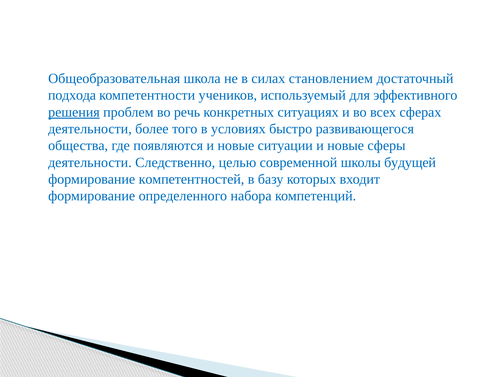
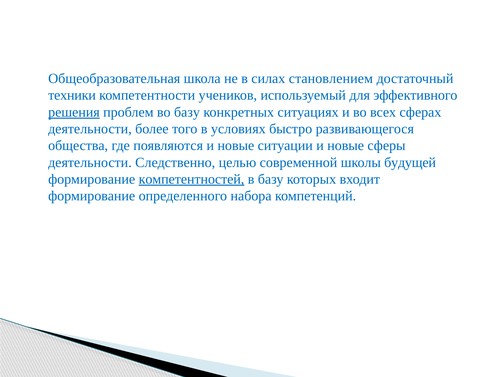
подхода: подхода -> техники (72, 95)
во речь: речь -> базу (187, 112)
компетентностей underline: none -> present (191, 179)
